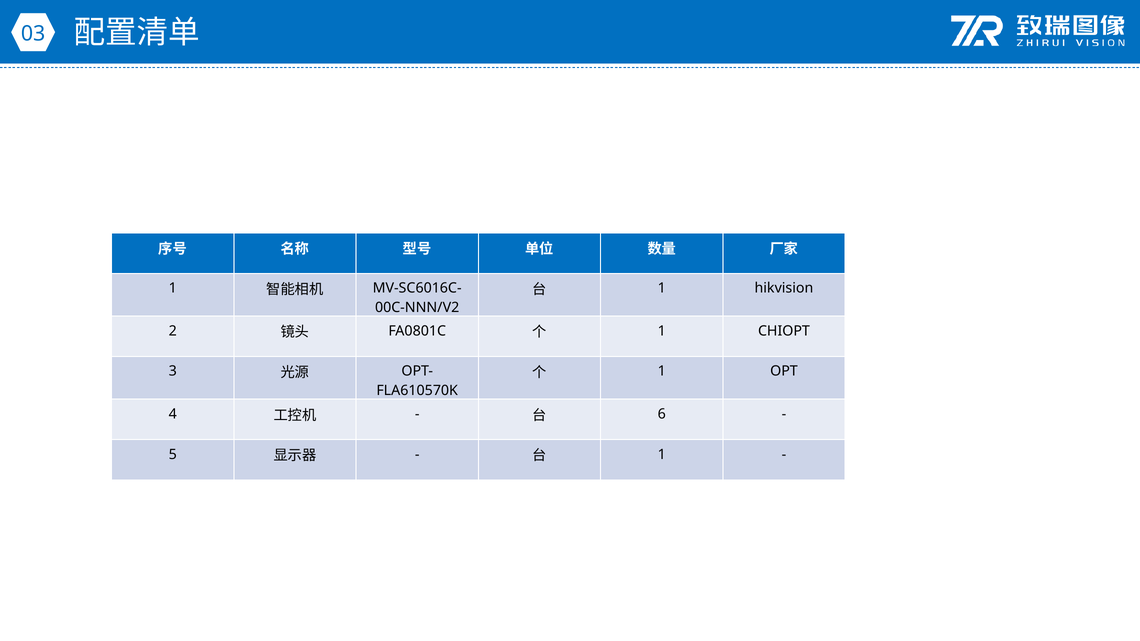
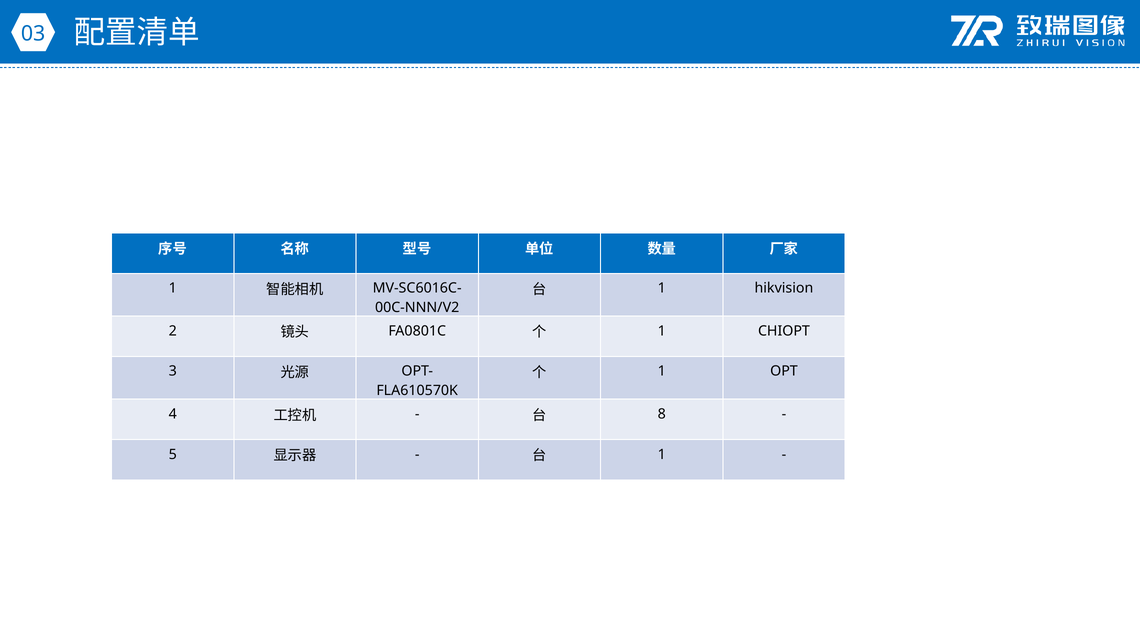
6: 6 -> 8 (662, 414)
